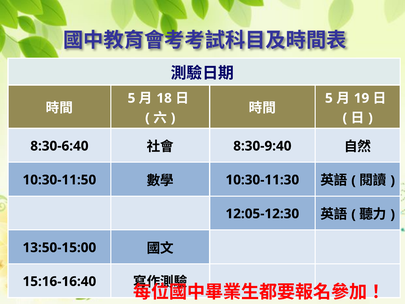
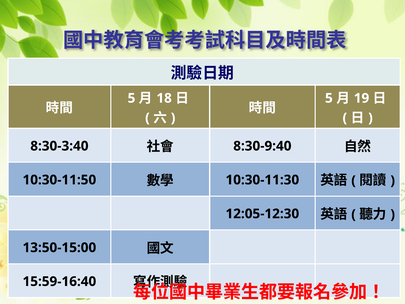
8:30-6:40: 8:30-6:40 -> 8:30-3:40 (59, 146)
15:16-16:40: 15:16-16:40 -> 15:59-16:40 (59, 281)
